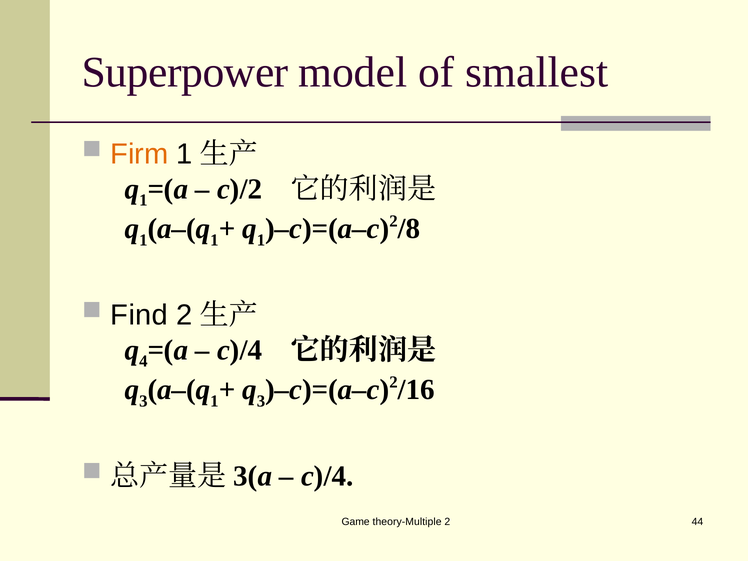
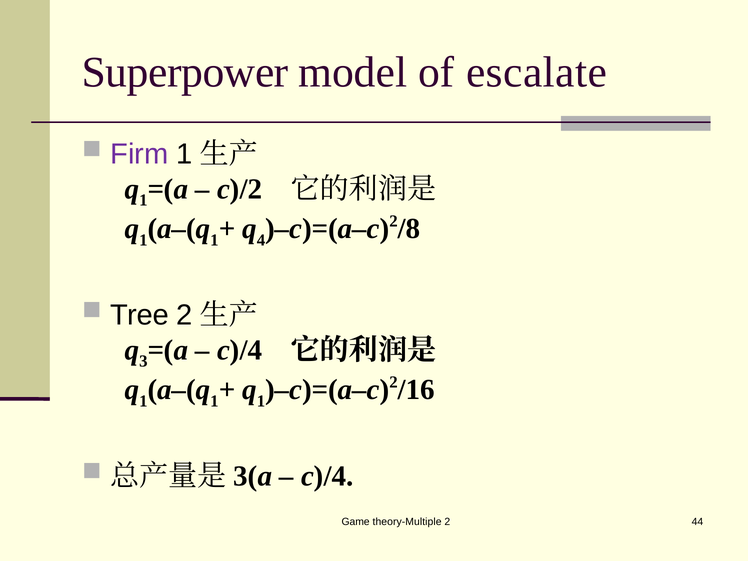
smallest: smallest -> escalate (537, 73)
Firm colour: orange -> purple (139, 154)
1: 1 -> 4 (261, 240)
Find: Find -> Tree (139, 315)
4: 4 -> 3 (143, 361)
3: 3 -> 1 (143, 401)
3: 3 -> 1 (261, 401)
